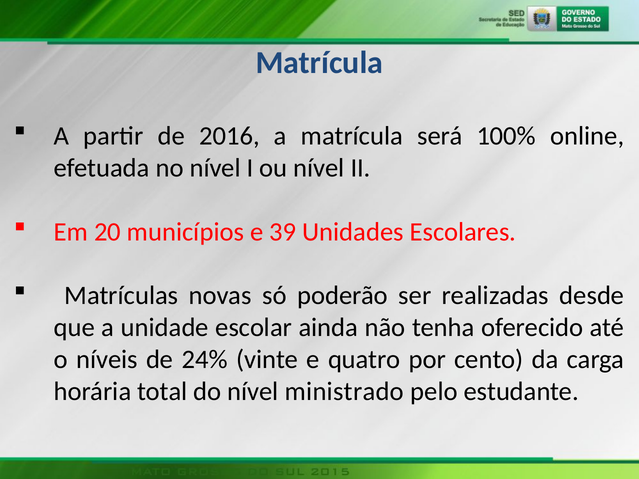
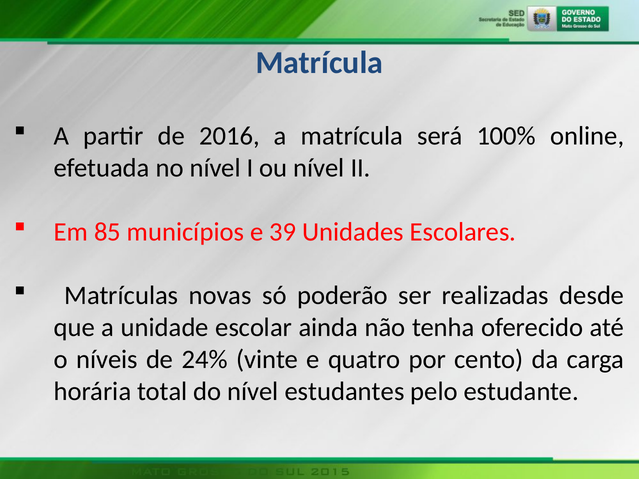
20: 20 -> 85 (107, 232)
ministrado: ministrado -> estudantes (345, 392)
